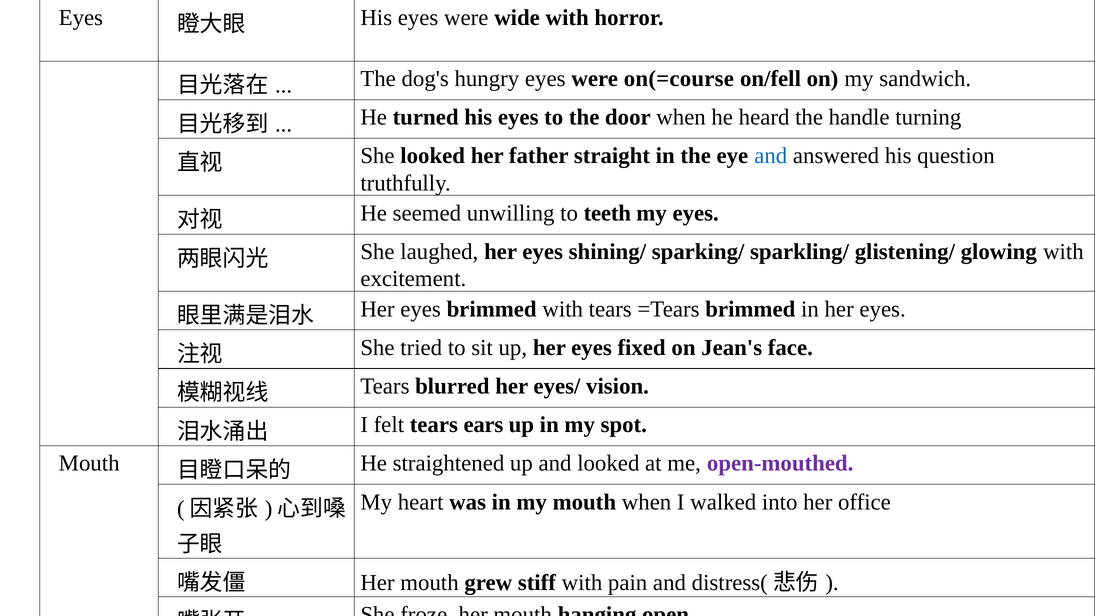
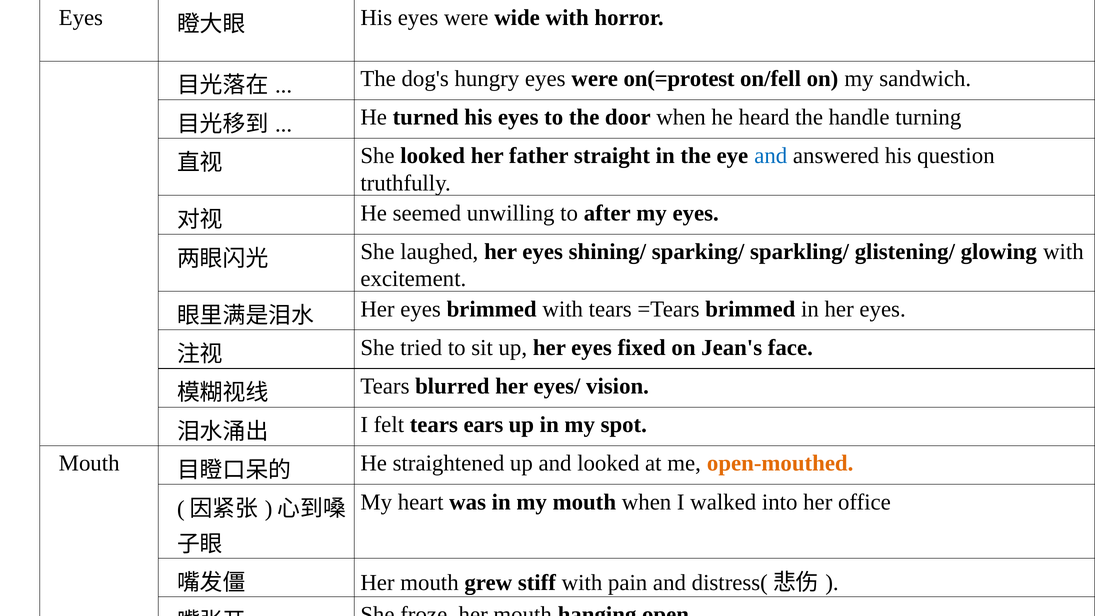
on(=course: on(=course -> on(=protest (679, 79)
to teeth: teeth -> after (607, 213)
open-mouthed colour: purple -> orange (780, 463)
